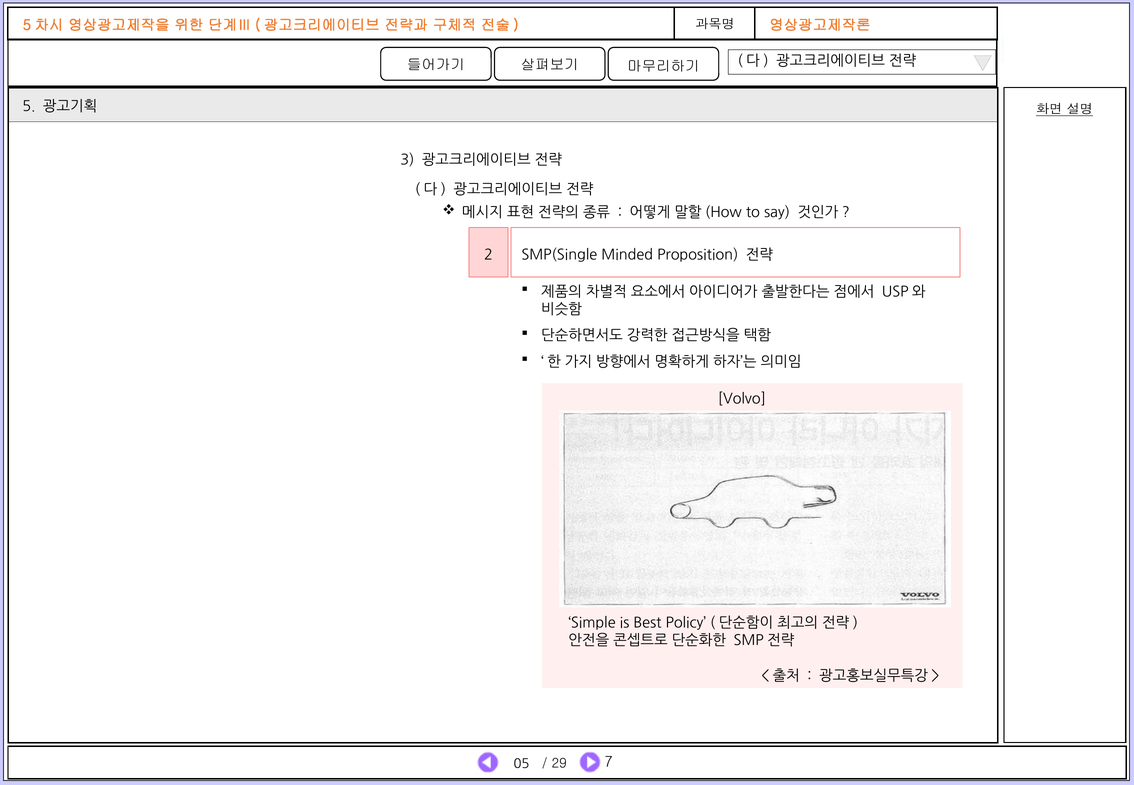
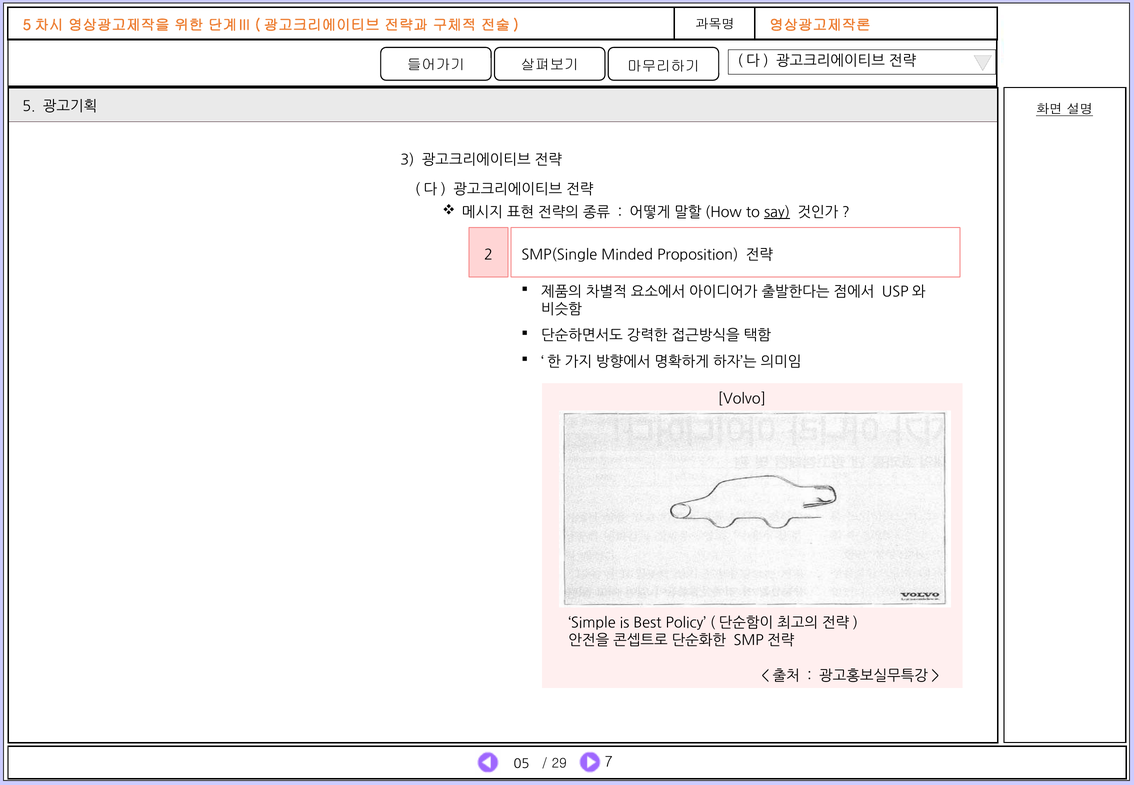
say underline: none -> present (777, 212)
